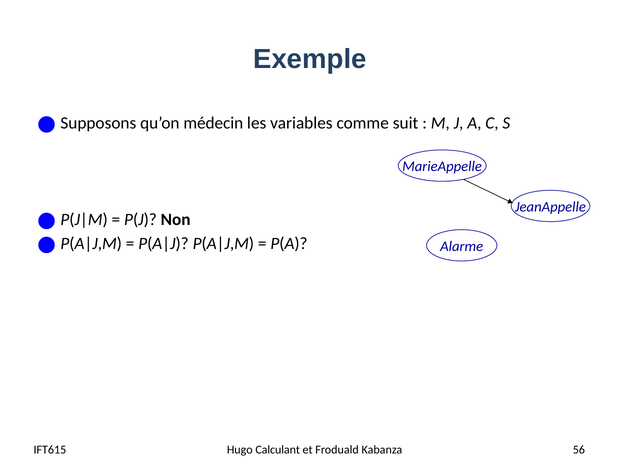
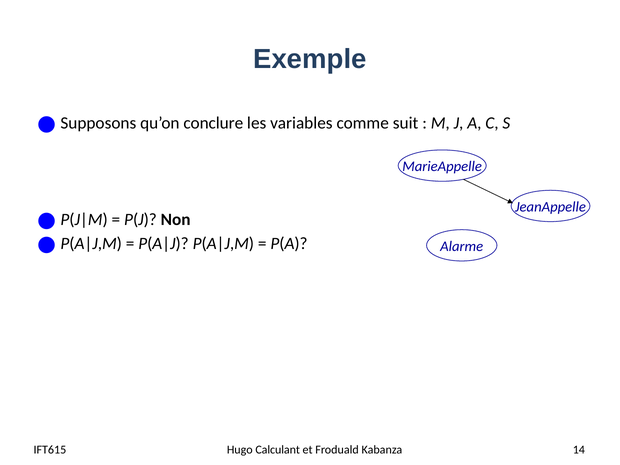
médecin: médecin -> conclure (213, 123)
56: 56 -> 14 (579, 450)
